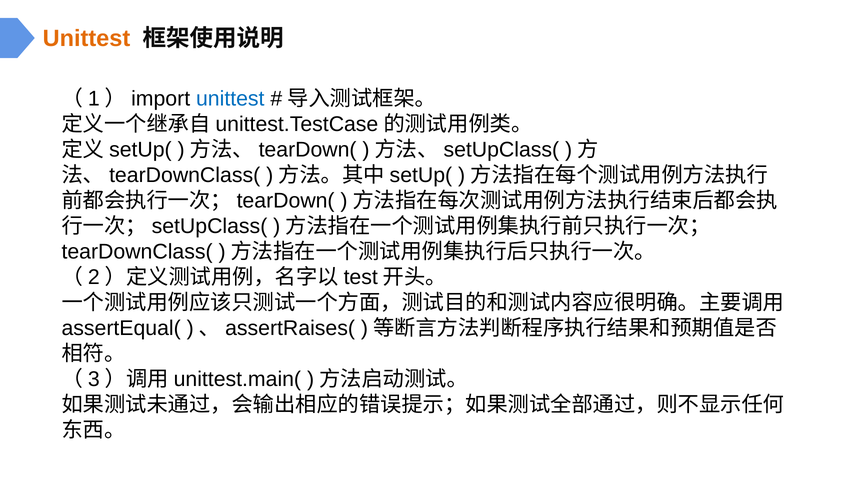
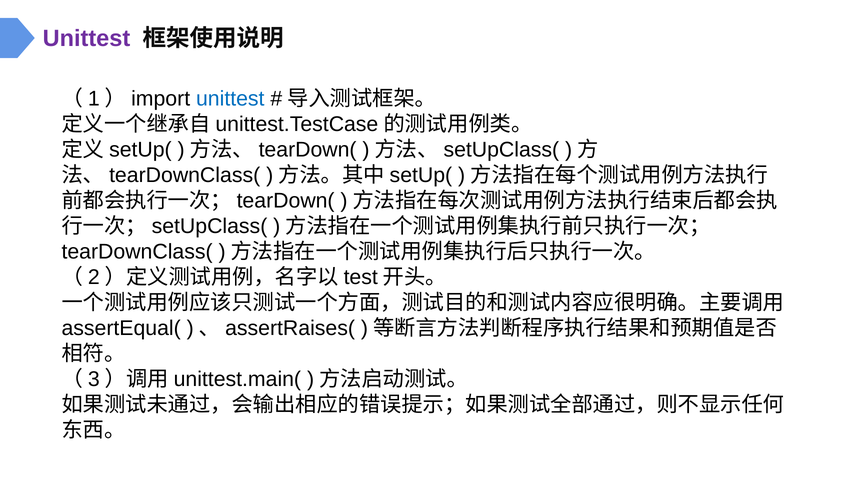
Unittest colour: orange -> purple (86, 38)
